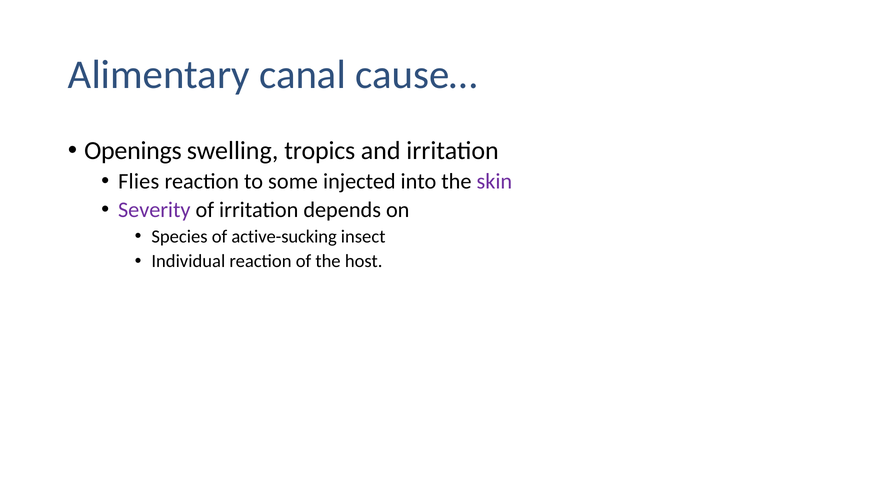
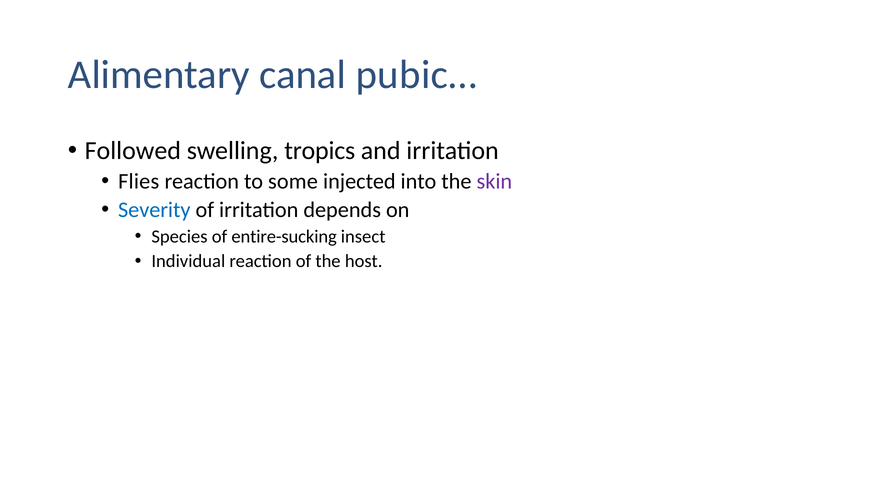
cause…: cause… -> pubic… (416, 75)
Openings: Openings -> Followed (133, 151)
Severity colour: purple -> blue (154, 210)
active-sucking: active-sucking -> entire-sucking (284, 237)
